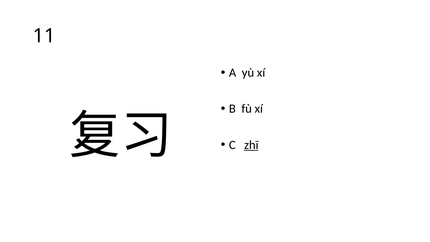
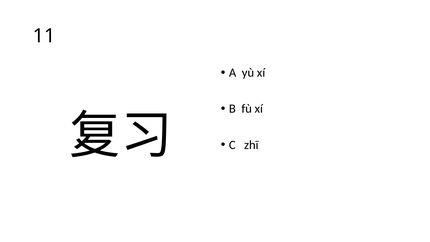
zhī underline: present -> none (251, 145)
